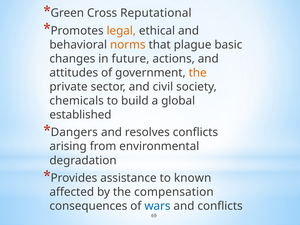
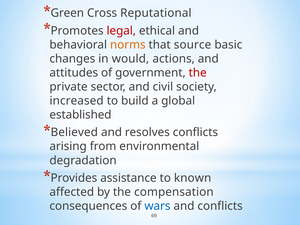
legal colour: orange -> red (121, 31)
plague: plague -> source (193, 45)
future: future -> would (130, 59)
the colour: orange -> red (198, 73)
chemicals: chemicals -> increased (77, 101)
Dangers: Dangers -> Believed (74, 132)
